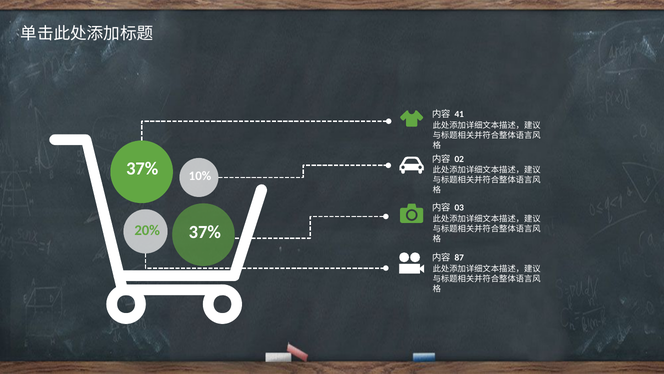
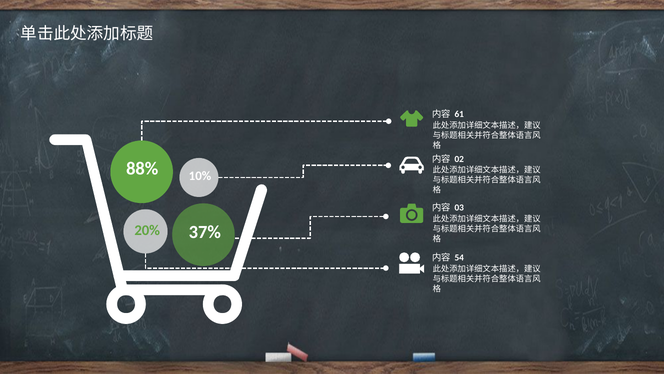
41: 41 -> 61 (459, 114)
37%: 37% -> 88% (142, 169)
87: 87 -> 54 (459, 257)
